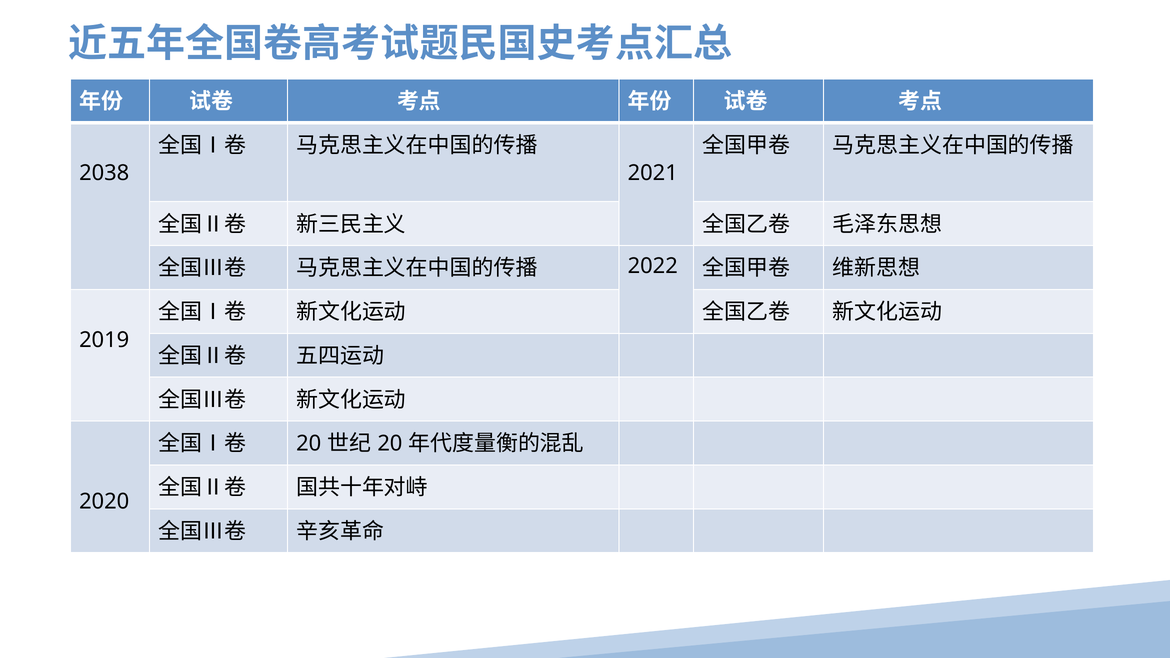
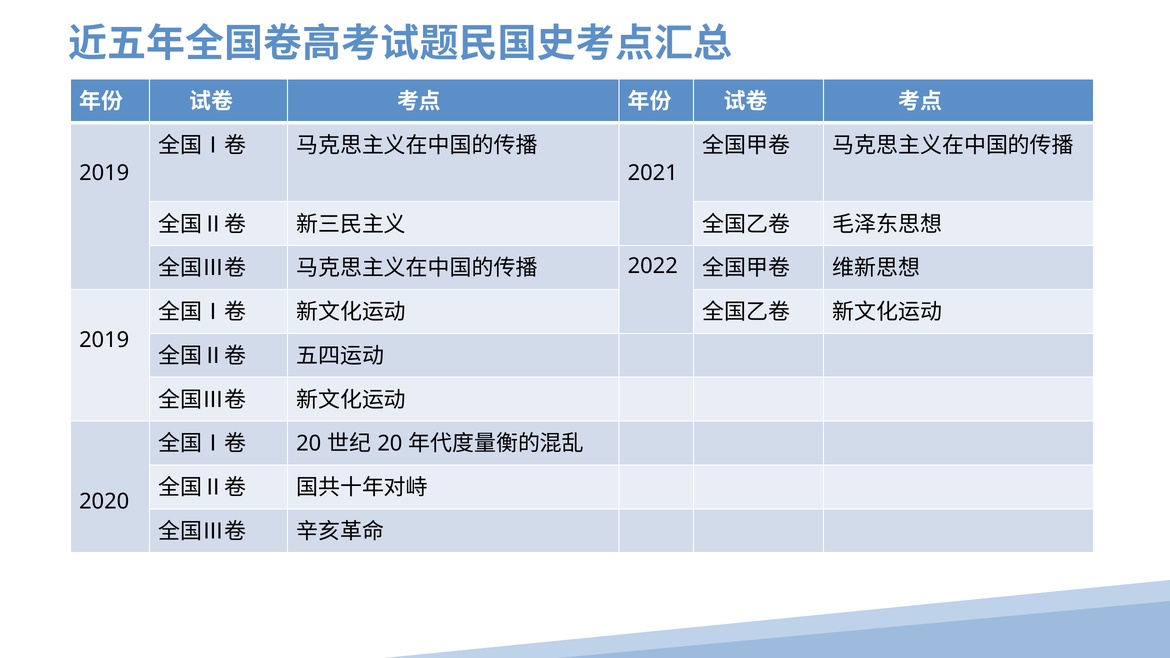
2038: 2038 -> 2019 (104, 173)
